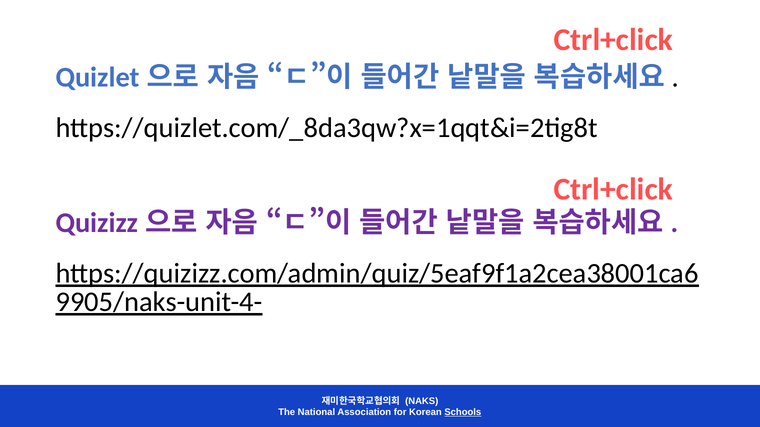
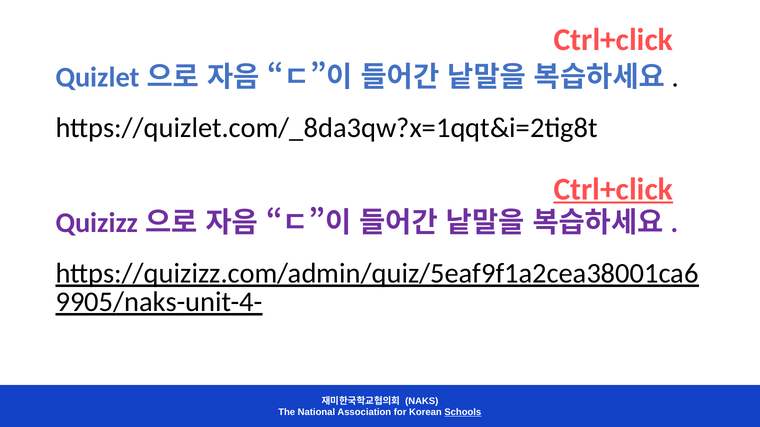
Ctrl+click underline: none -> present (613, 189)
